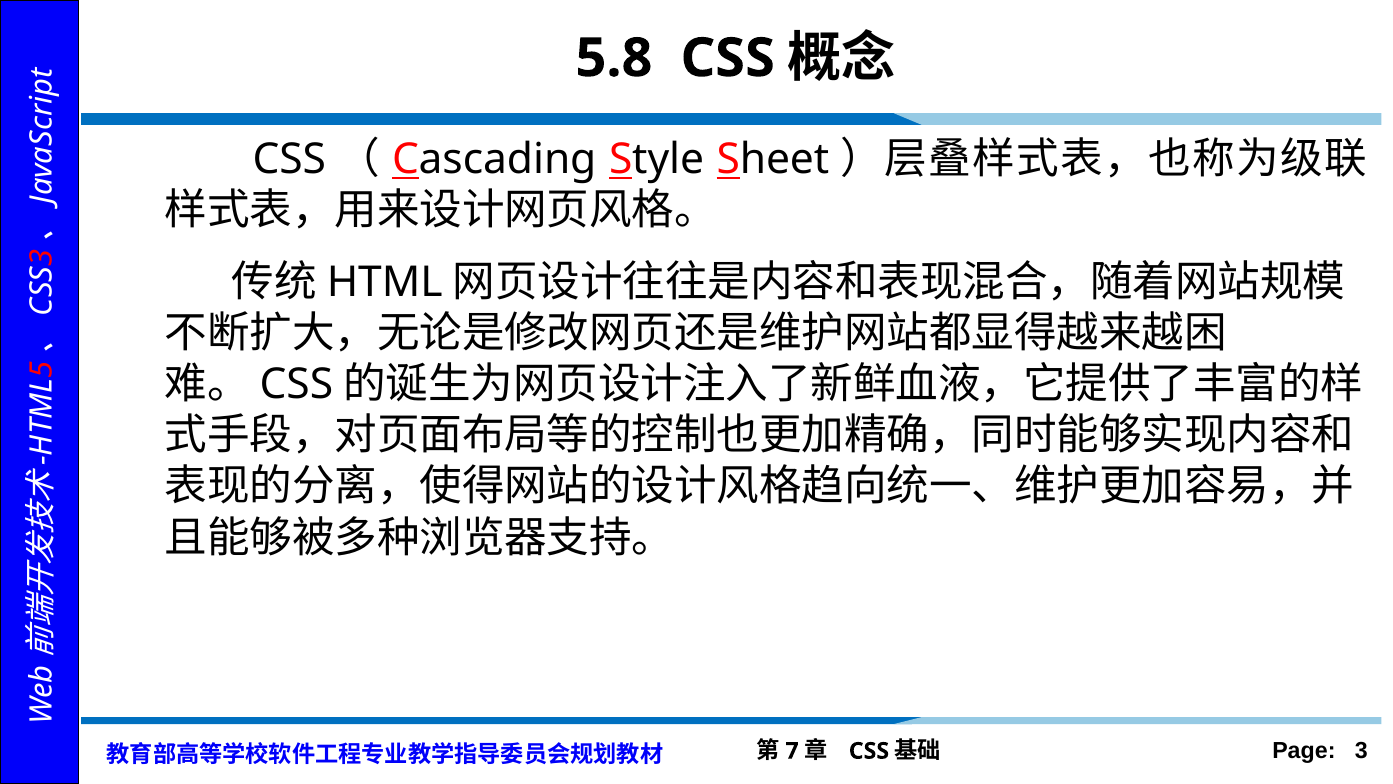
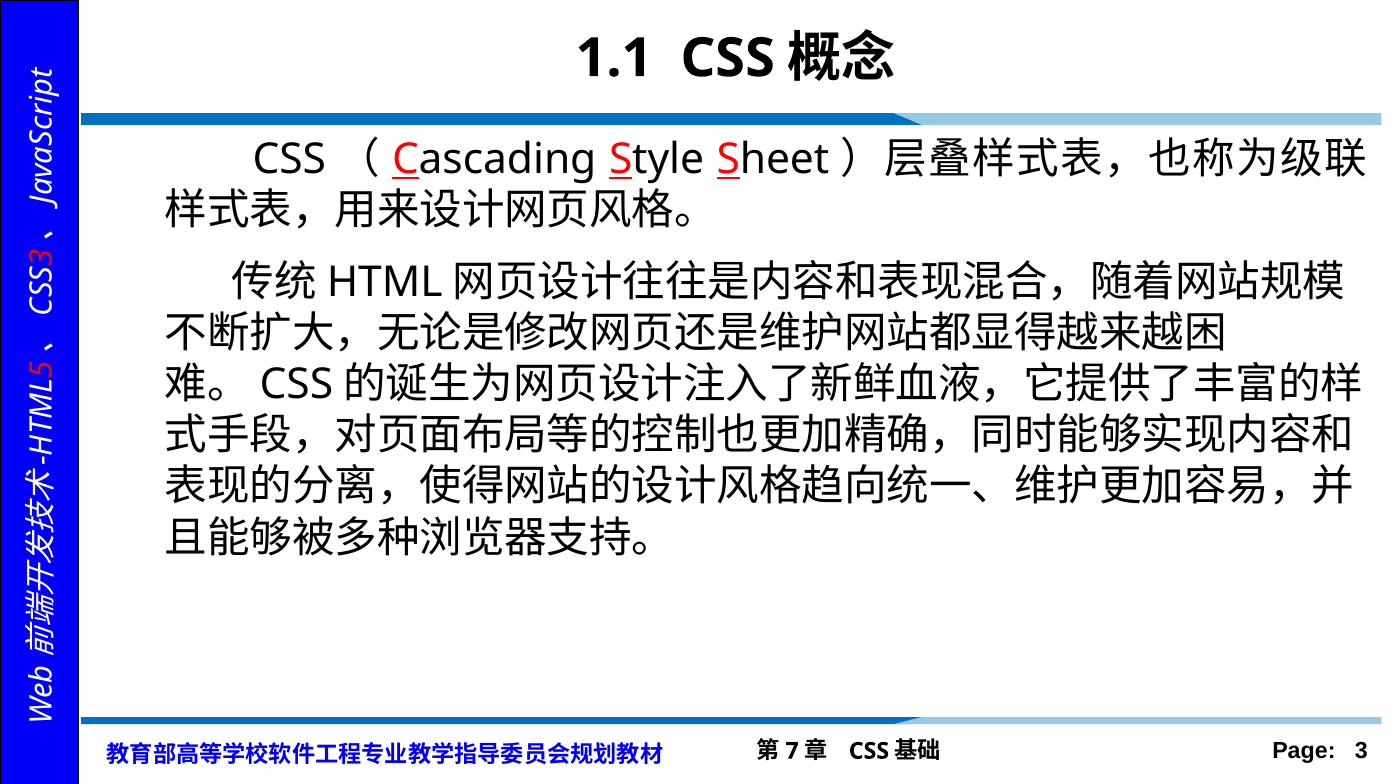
5.8: 5.8 -> 1.1 (614, 58)
